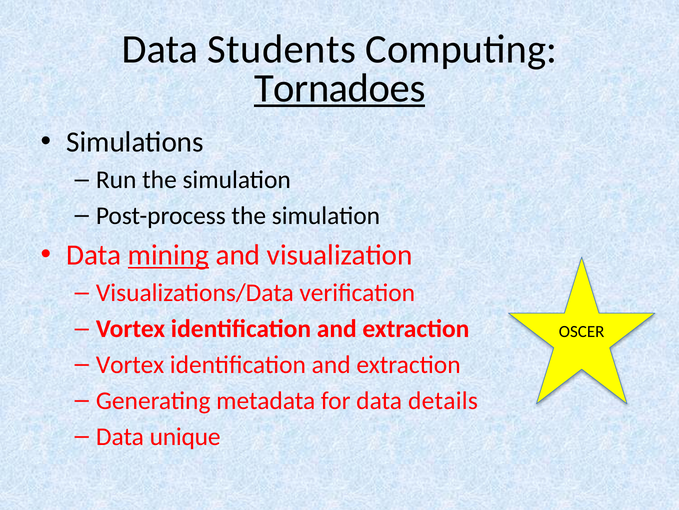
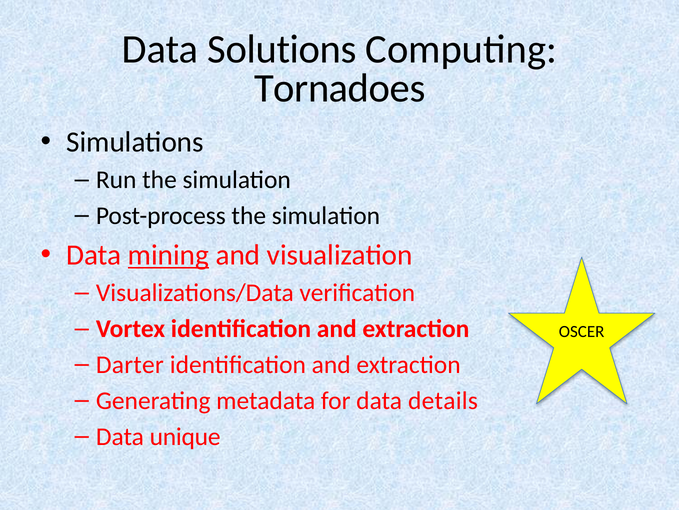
Students: Students -> Solutions (282, 49)
Tornadoes underline: present -> none (340, 88)
Vortex: Vortex -> Darter (130, 364)
